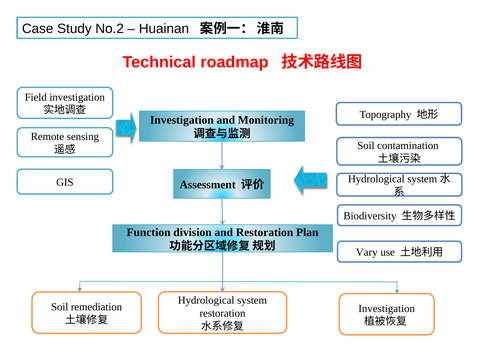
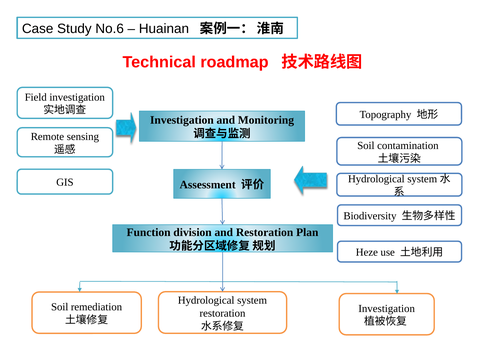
No.2: No.2 -> No.6 (110, 29)
Vary: Vary -> Heze (367, 252)
